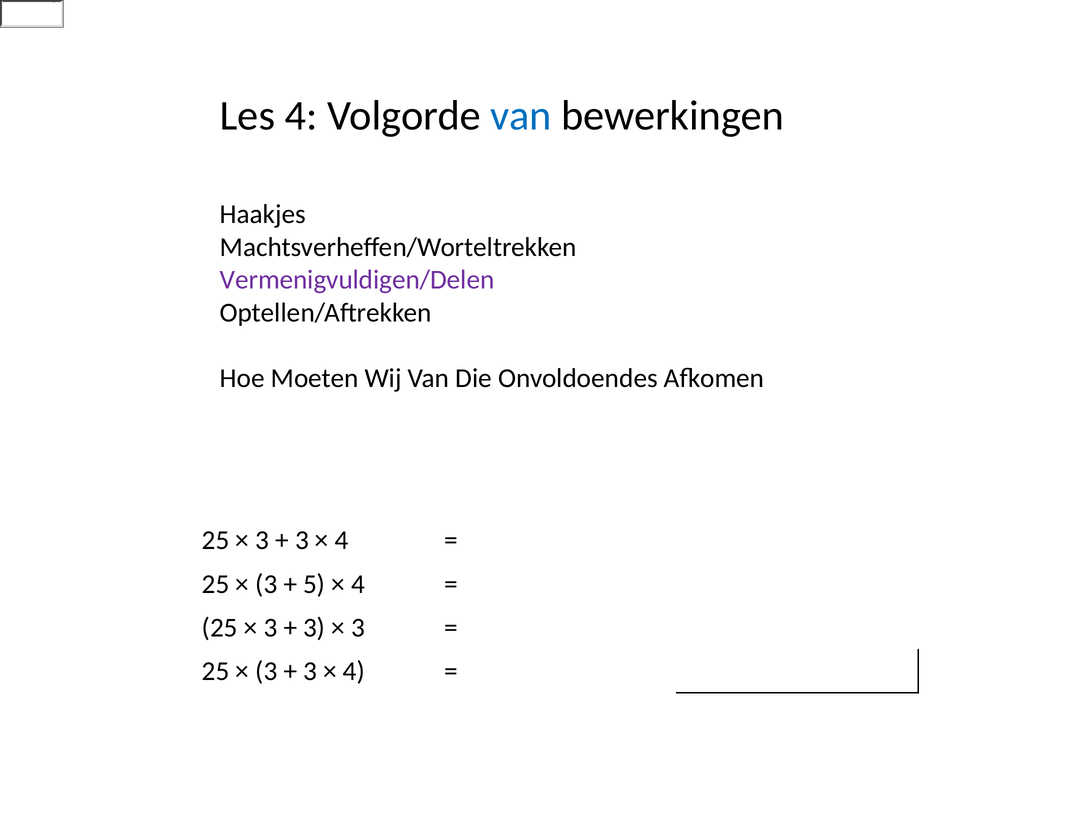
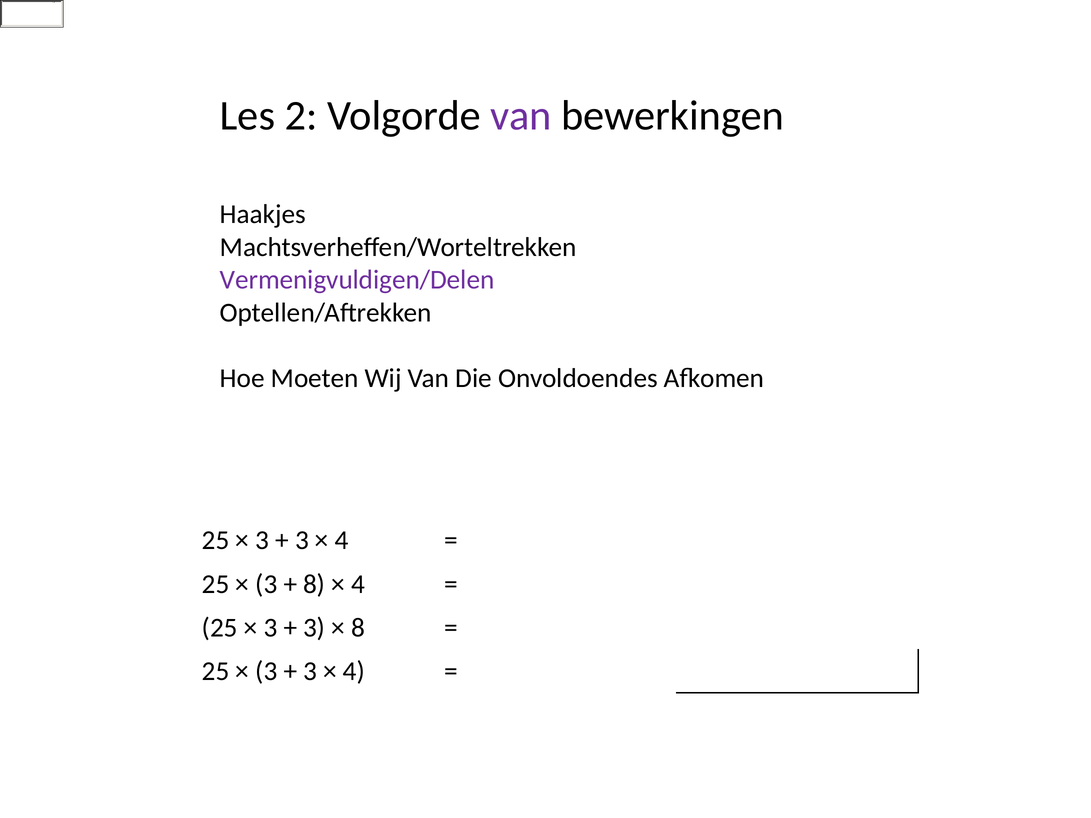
Les 4: 4 -> 2 (301, 116)
van colour: blue -> purple (521, 116)
5: 5 -> 8 (314, 584)
3: 3 -> 8 (358, 628)
